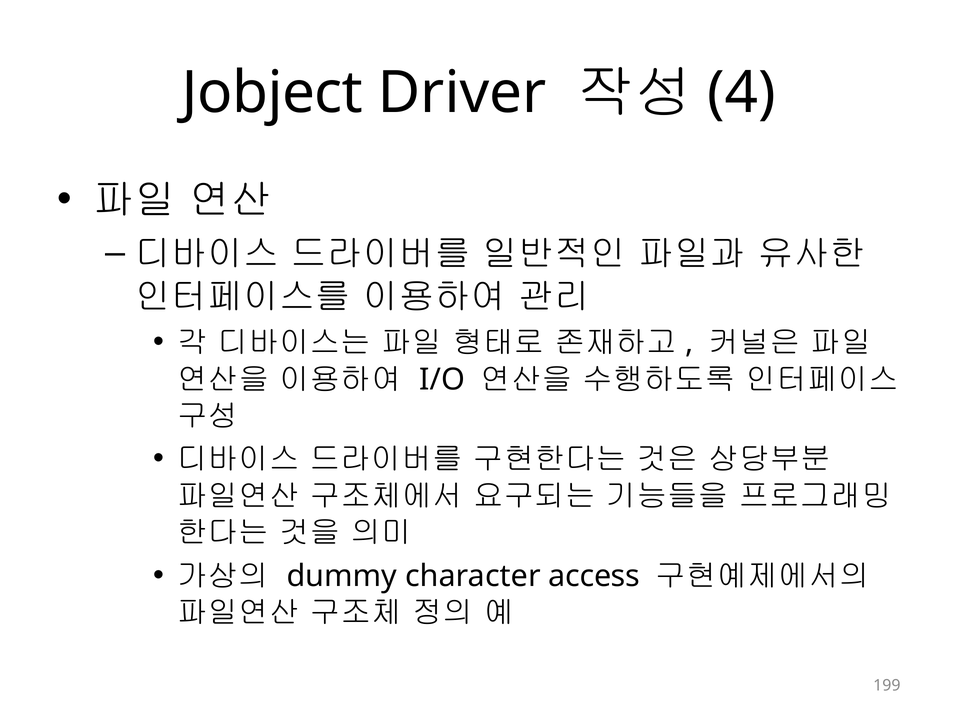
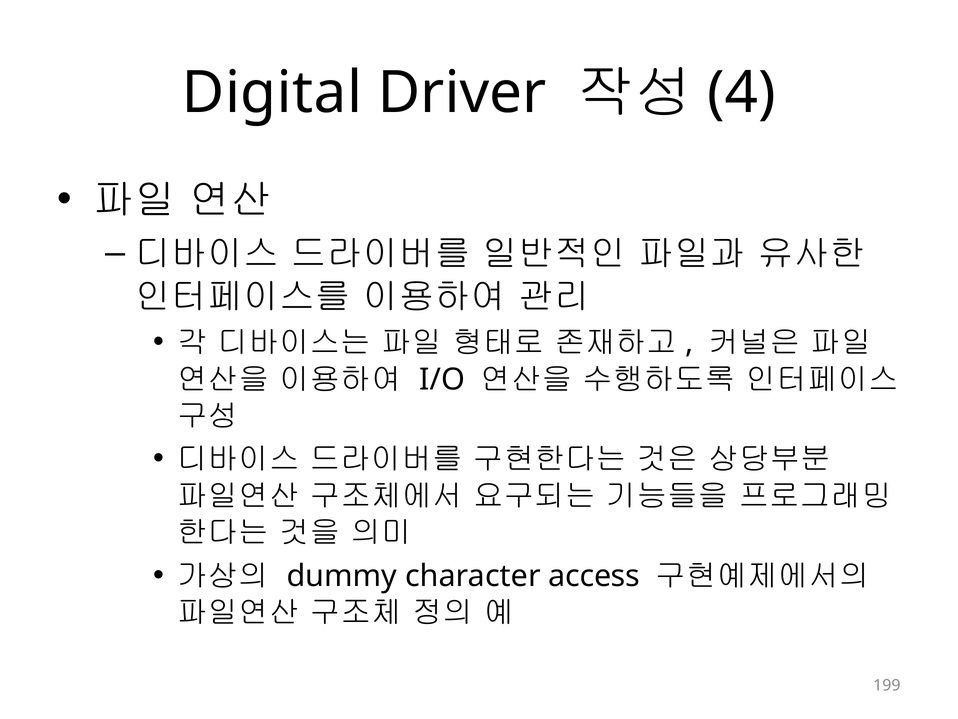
Jobject: Jobject -> Digital (272, 93)
